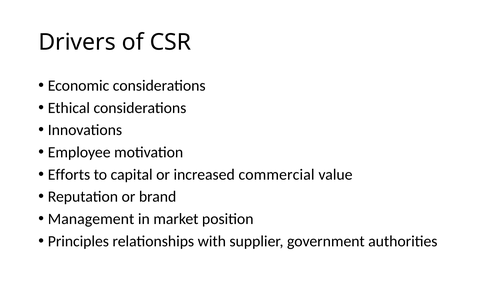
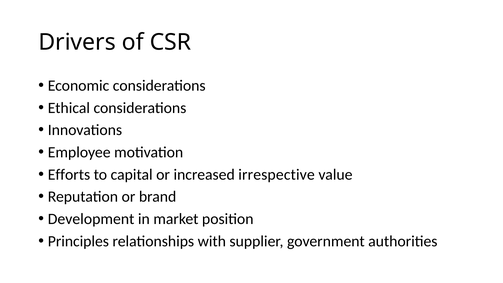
commercial: commercial -> irrespective (277, 174)
Management: Management -> Development (91, 219)
